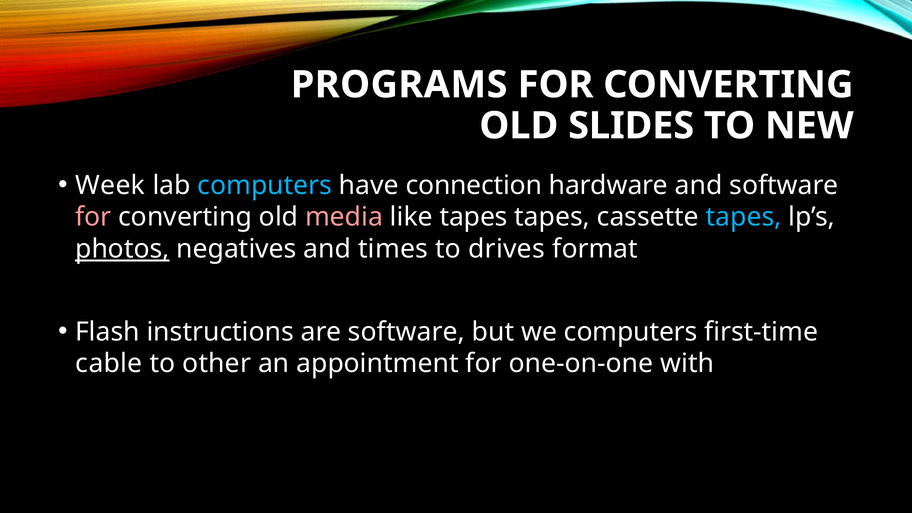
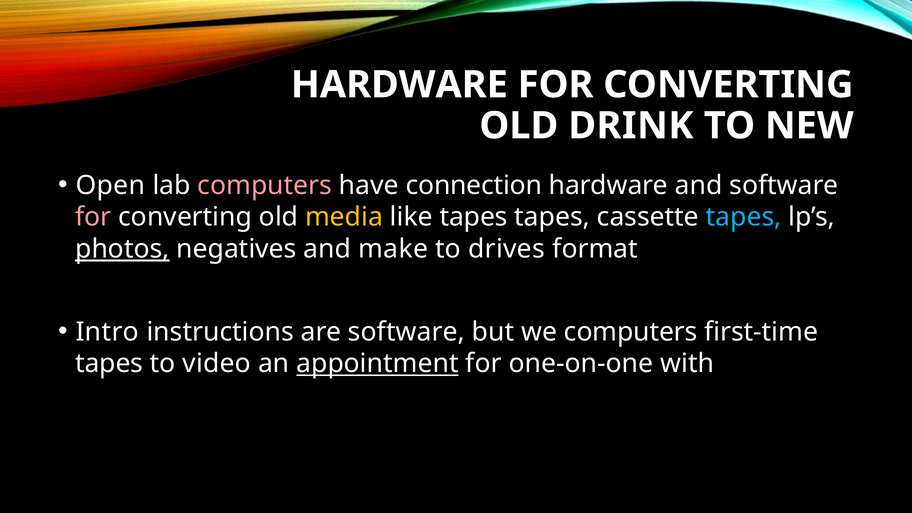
PROGRAMS: PROGRAMS -> HARDWARE (399, 85)
SLIDES: SLIDES -> DRINK (631, 126)
Week: Week -> Open (110, 185)
computers colour: light blue -> pink (265, 185)
media colour: pink -> yellow (344, 217)
times: times -> make (393, 249)
Flash: Flash -> Intro (107, 332)
cable: cable -> tapes (109, 364)
other: other -> video (217, 364)
appointment underline: none -> present (378, 364)
